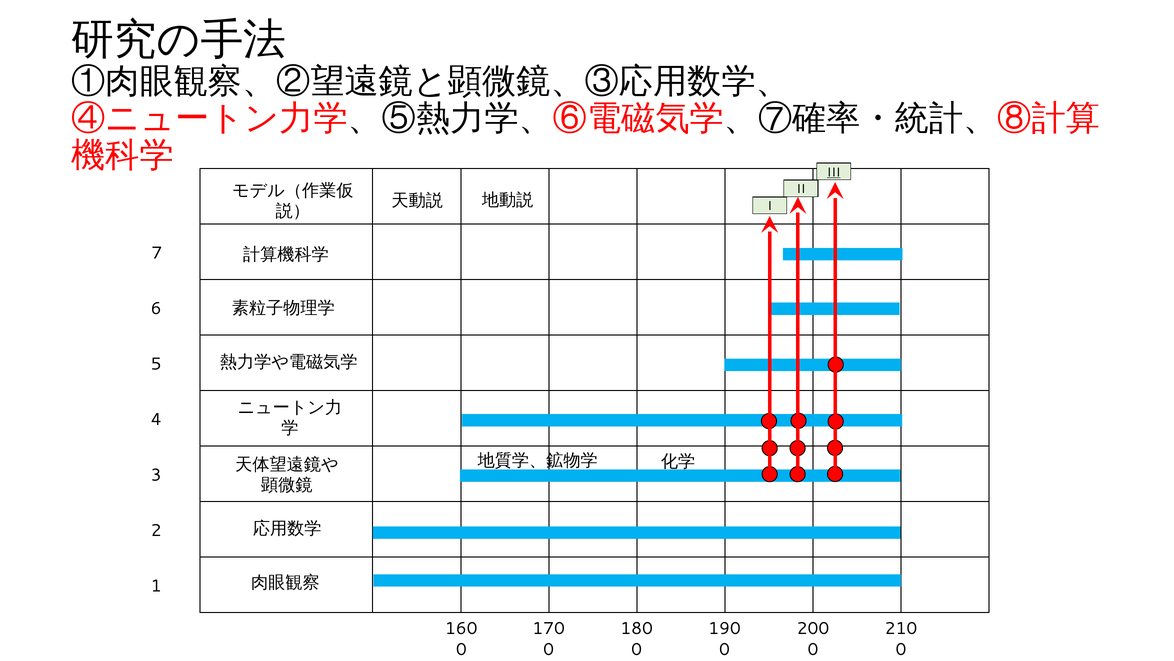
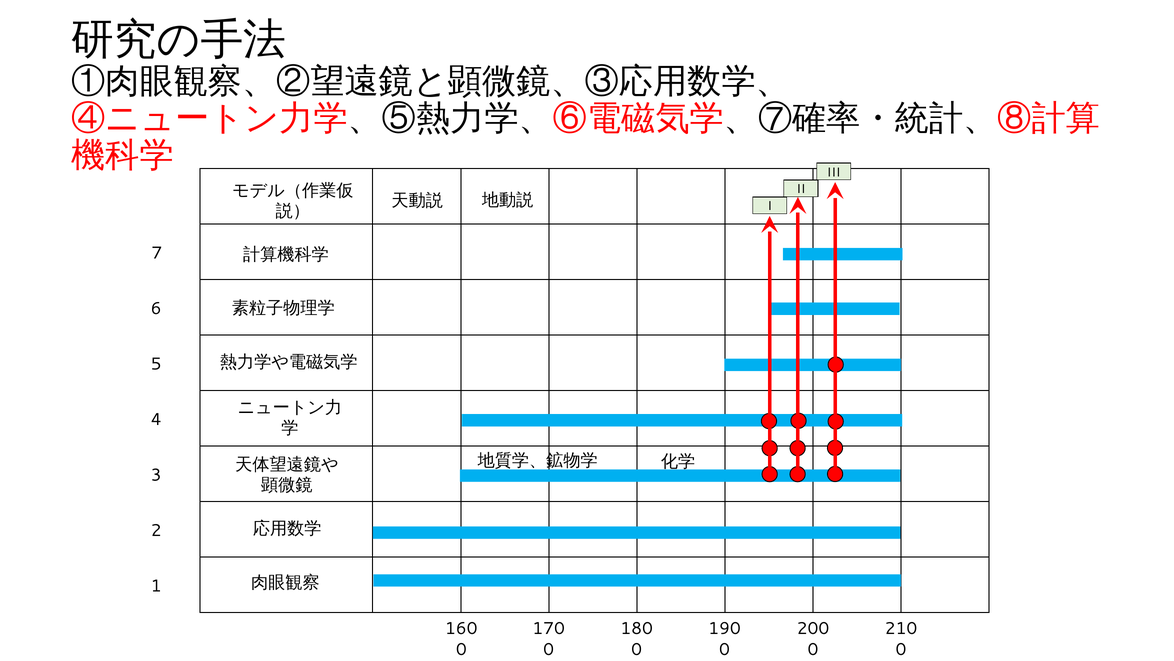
III underline: present -> none (834, 172)
